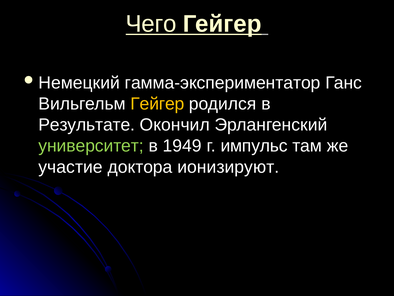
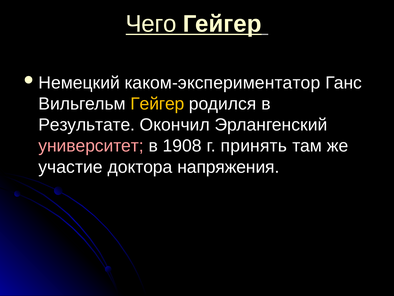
гамма-экспериментатор: гамма-экспериментатор -> каком-экспериментатор (222, 83)
университет colour: light green -> pink (91, 146)
1949: 1949 -> 1908 (182, 146)
импульс: импульс -> принять (254, 146)
ионизируют: ионизируют -> напряжения (228, 167)
